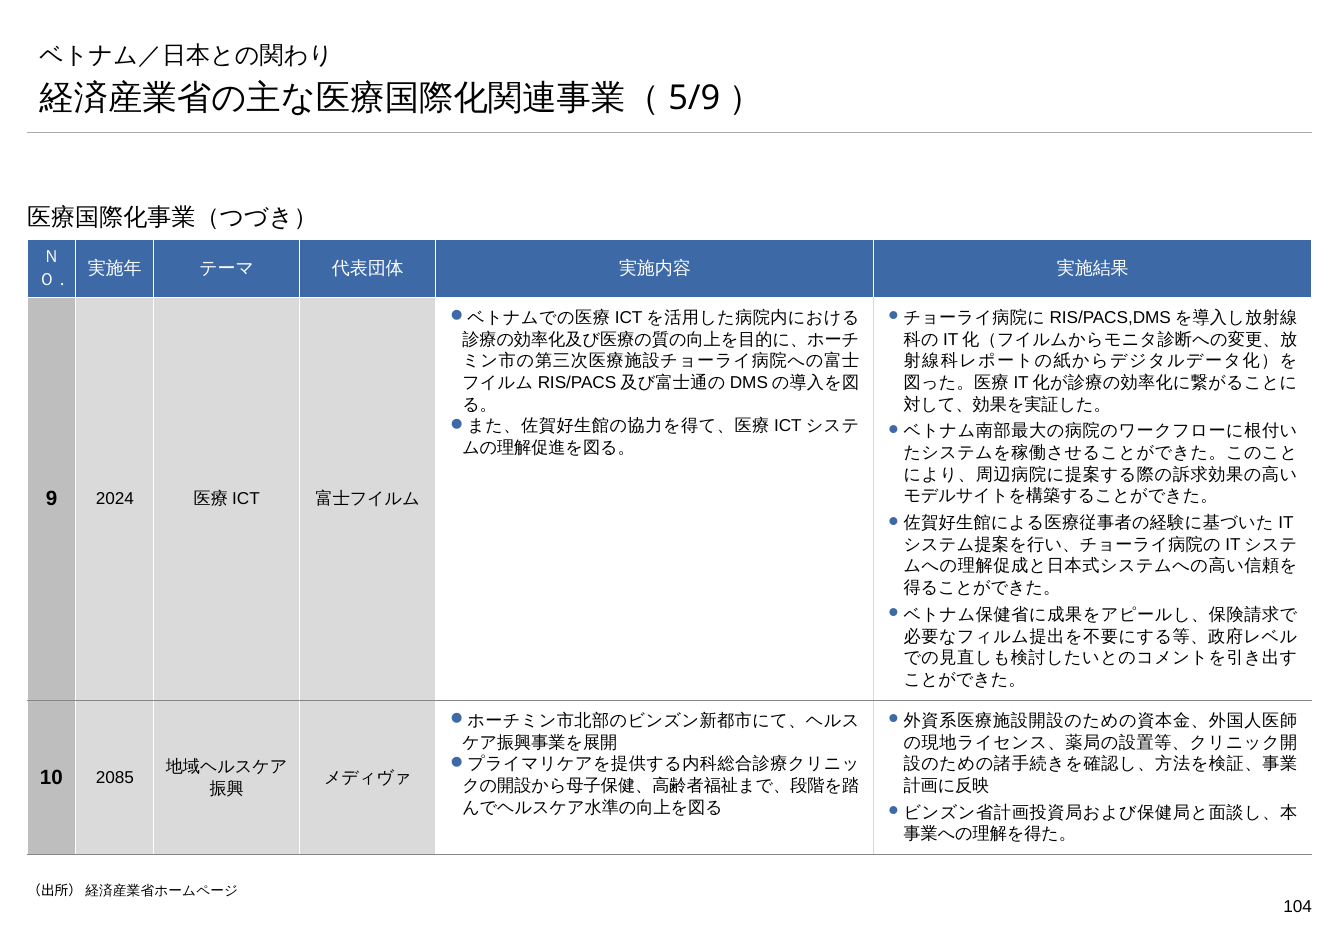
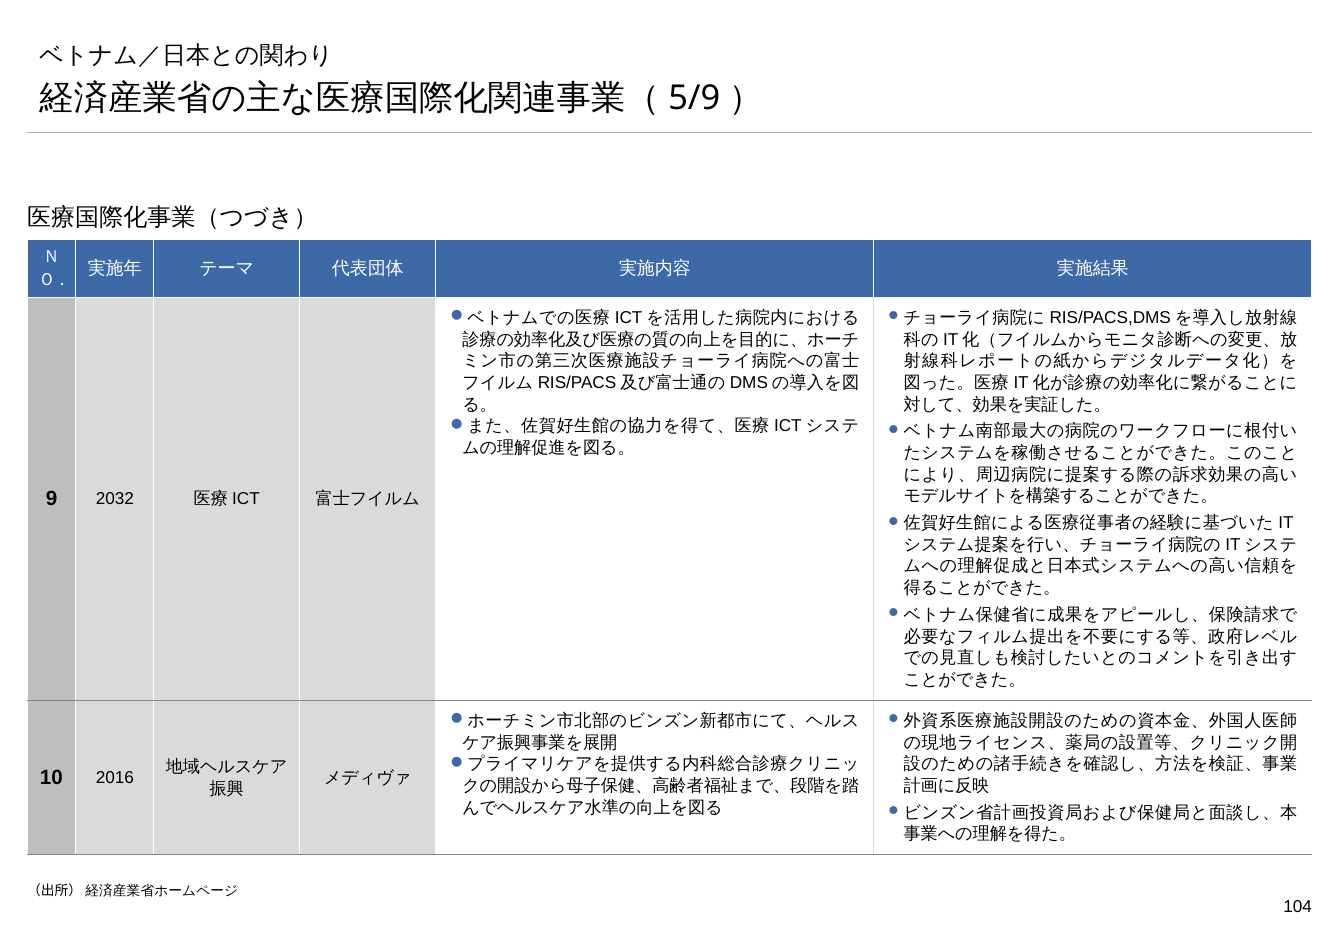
2024: 2024 -> 2032 (115, 499)
2085: 2085 -> 2016 (115, 778)
